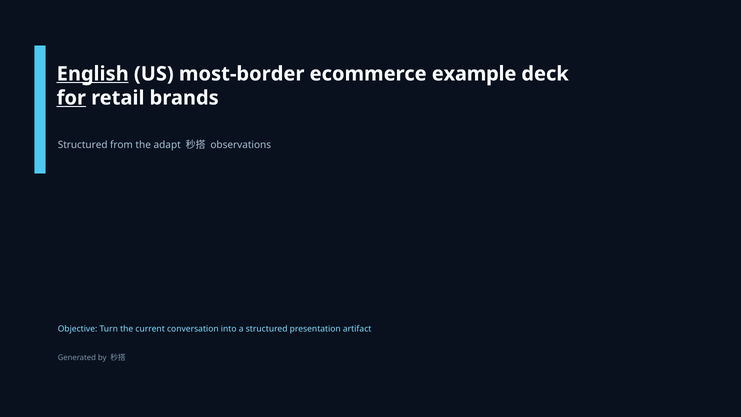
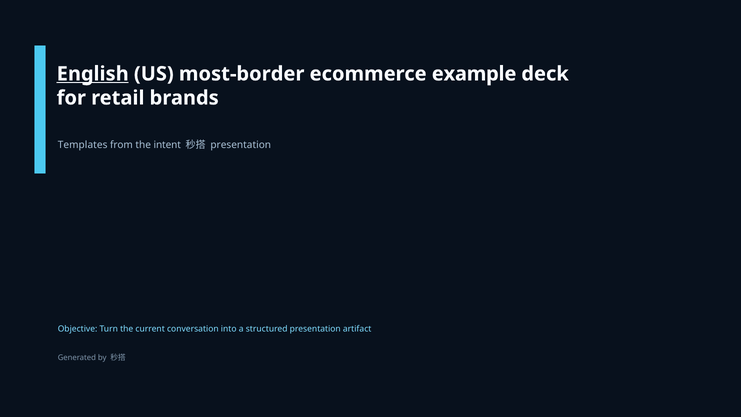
for underline: present -> none (71, 98)
Structured: Structured -> Templates (83, 145)
adapt: adapt -> intent (167, 145)
observations: observations -> presentation (241, 145)
